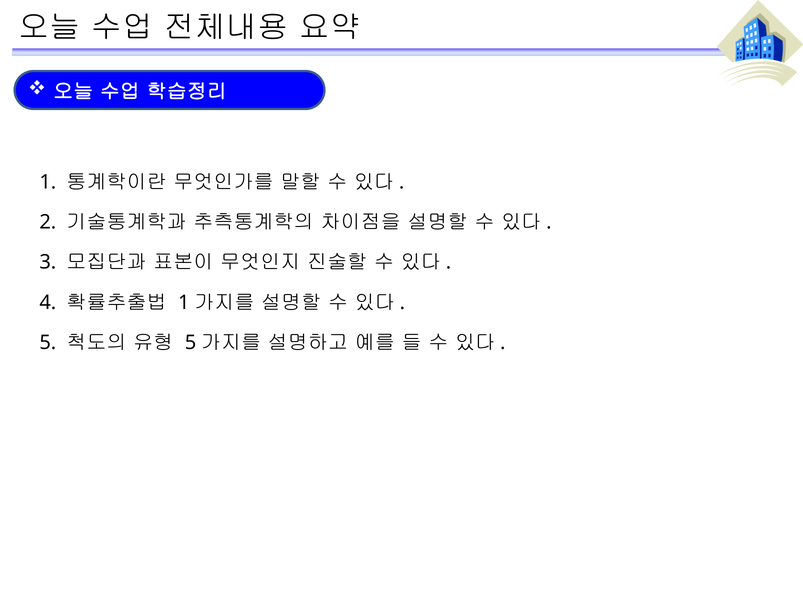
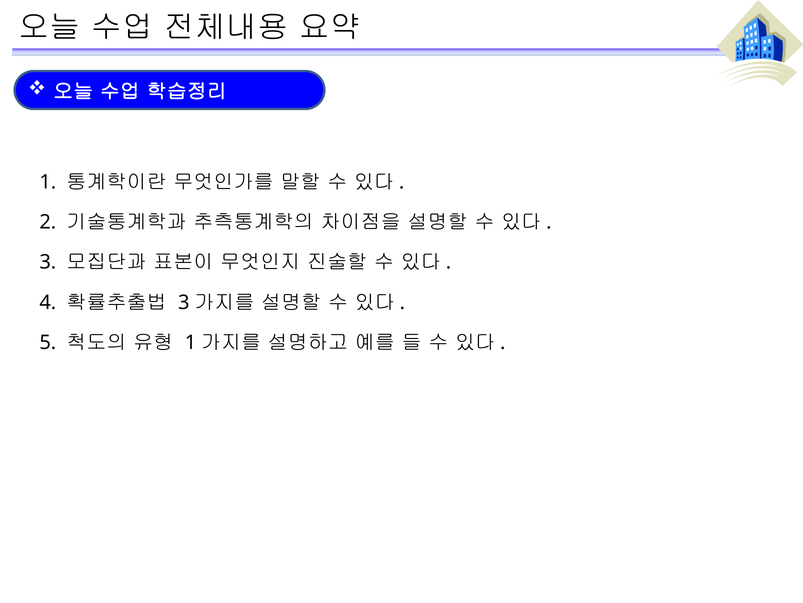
1: 1 -> 3 (184, 302)
5: 5 -> 1 (191, 342)
